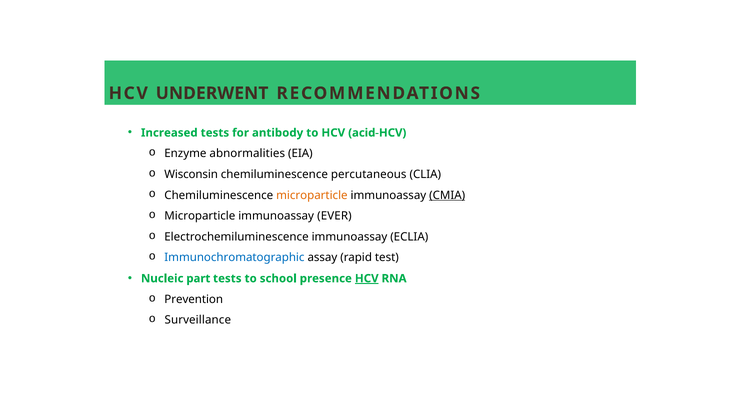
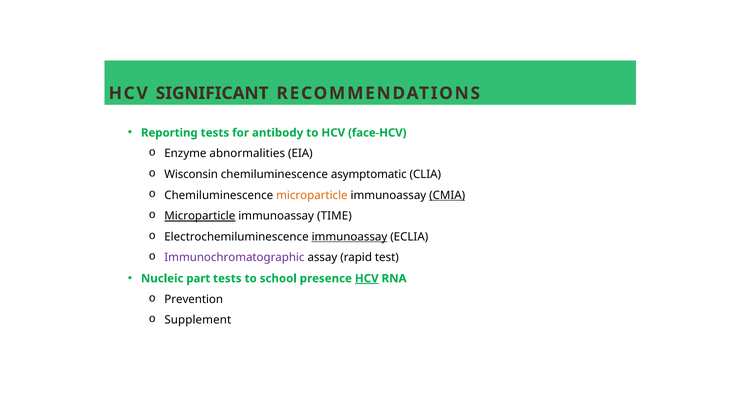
UNDERWENT: UNDERWENT -> SIGNIFICANT (212, 93)
Increased: Increased -> Reporting (169, 133)
acid-HCV: acid-HCV -> face-HCV (377, 133)
percutaneous: percutaneous -> asymptomatic (369, 174)
Microparticle underline: none -> present (200, 216)
EVER: EVER -> TIME (334, 216)
immunoassay underline: none -> present (349, 237)
Immunochromatographic colour: blue -> purple (234, 257)
Surveillance: Surveillance -> Supplement (198, 320)
